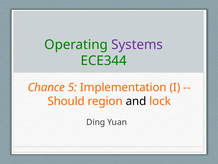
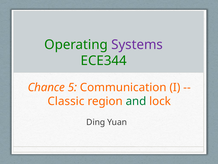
Implementation: Implementation -> Communication (123, 87)
Should: Should -> Classic (66, 101)
and colour: black -> green (136, 101)
